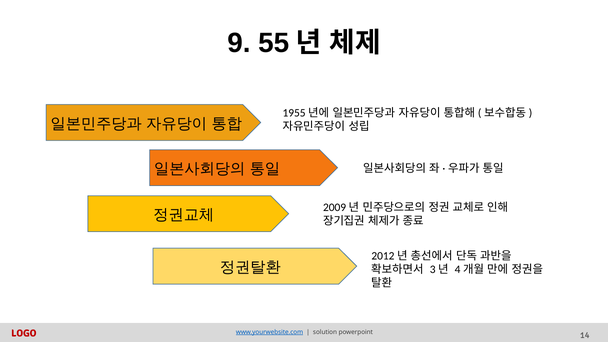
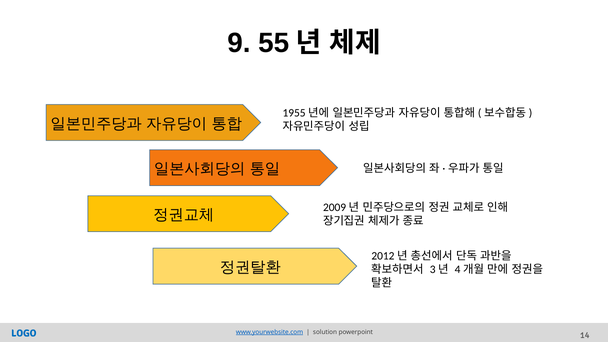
LOGO colour: red -> blue (24, 333)
